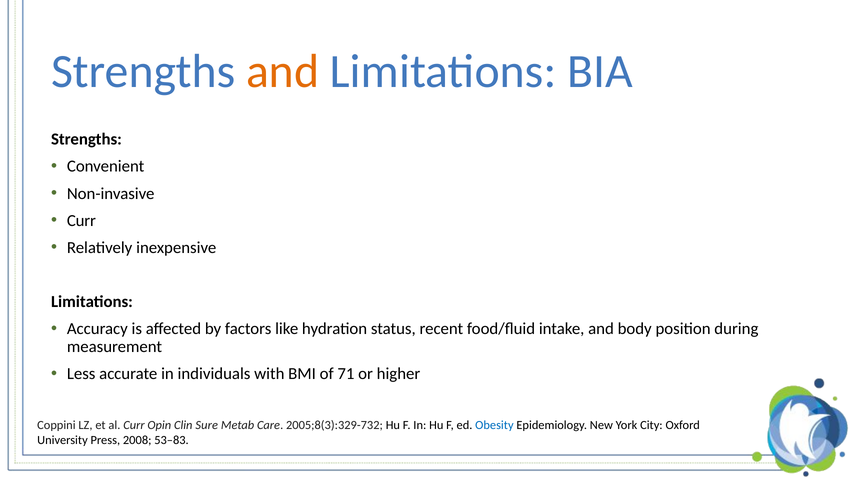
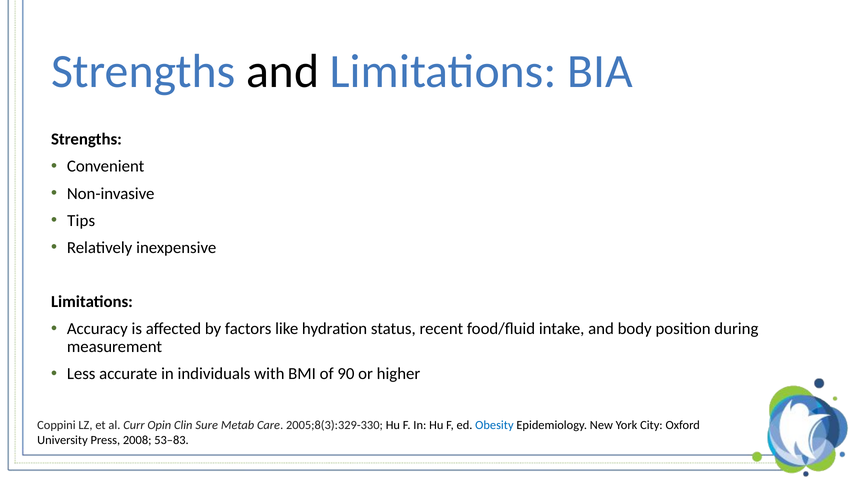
and colour: orange -> black (283, 71)
Curr: Curr -> Tips (81, 221)
71: 71 -> 90 (346, 374)
2005;8(3):329-732: 2005;8(3):329-732 -> 2005;8(3):329-330 (334, 425)
